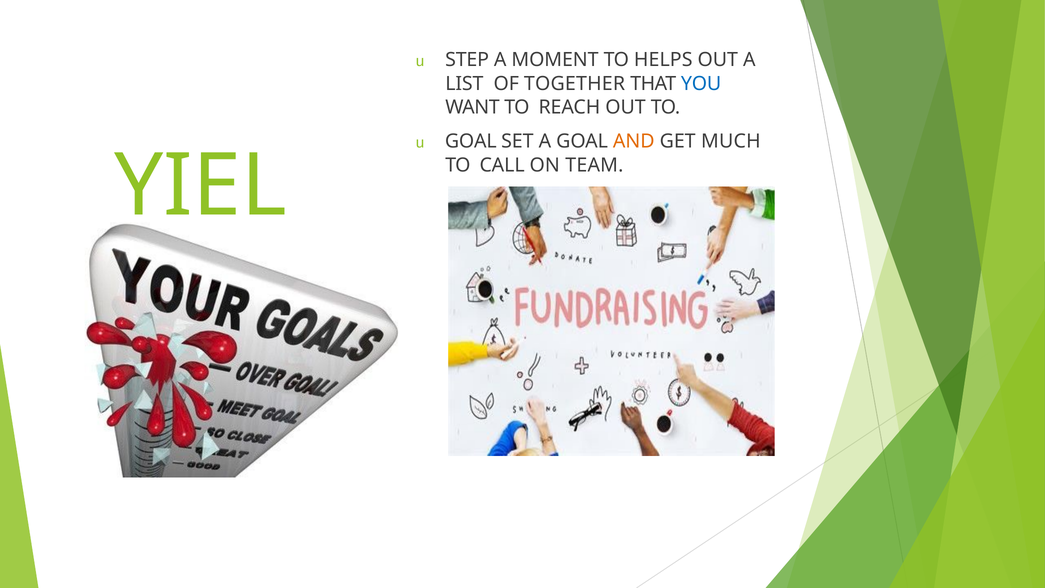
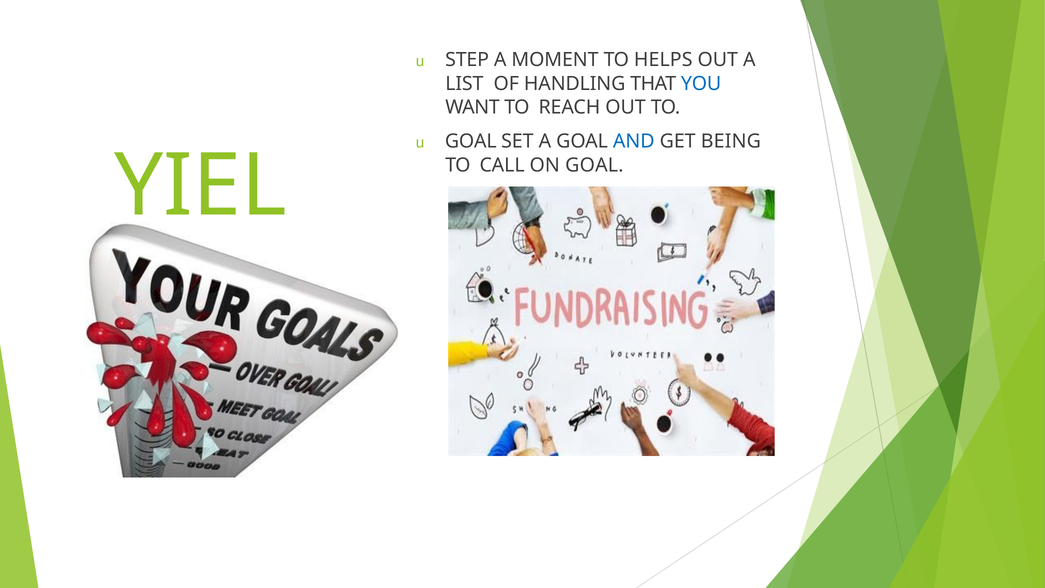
TOGETHER: TOGETHER -> HANDLING (575, 84)
AND colour: orange -> blue (634, 141)
MUCH: MUCH -> BEING (731, 141)
ON TEAM: TEAM -> GOAL (594, 165)
